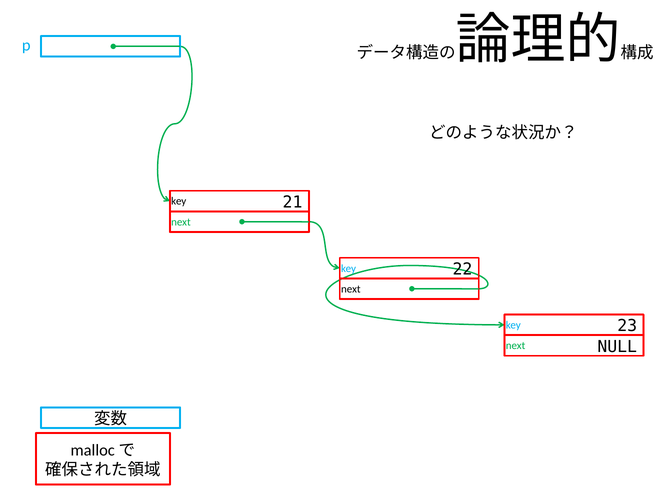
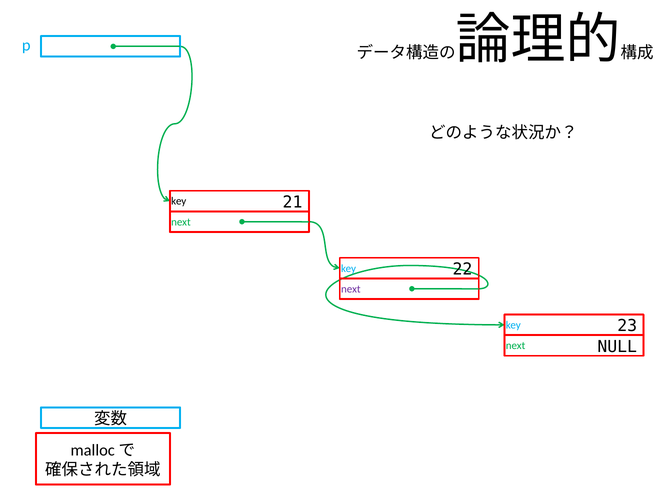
next colour: black -> purple (351, 289)
